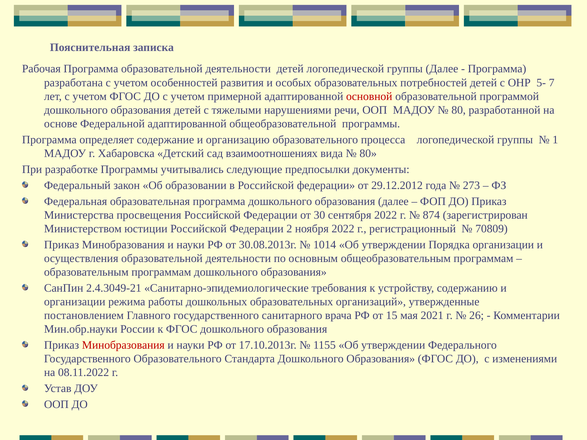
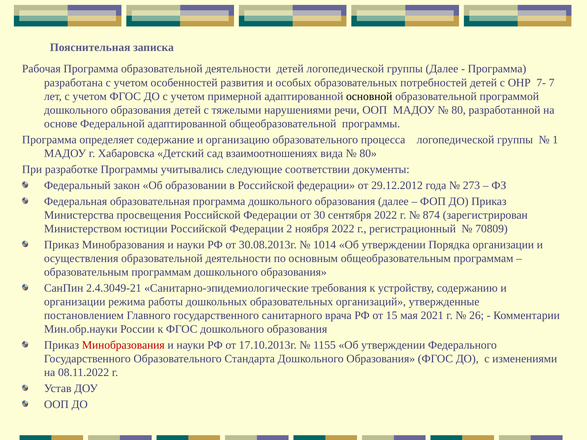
5-: 5- -> 7- (541, 83)
основной colour: red -> black (369, 96)
предпосылки: предпосылки -> соответствии (317, 169)
